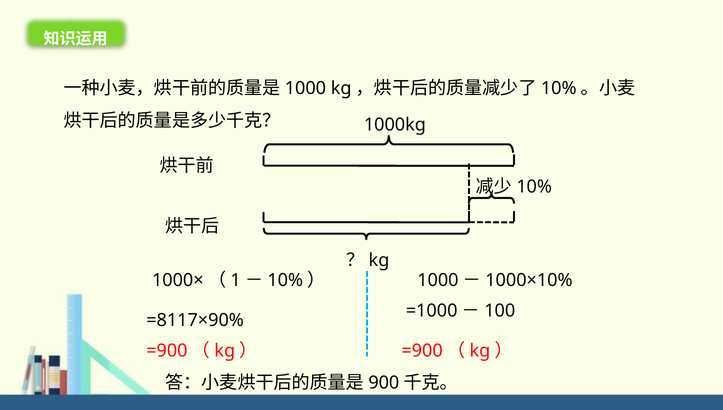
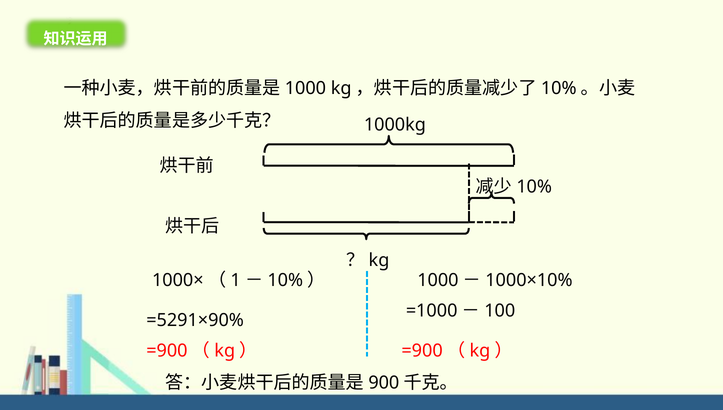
=8117×90%: =8117×90% -> =5291×90% (195, 320)
